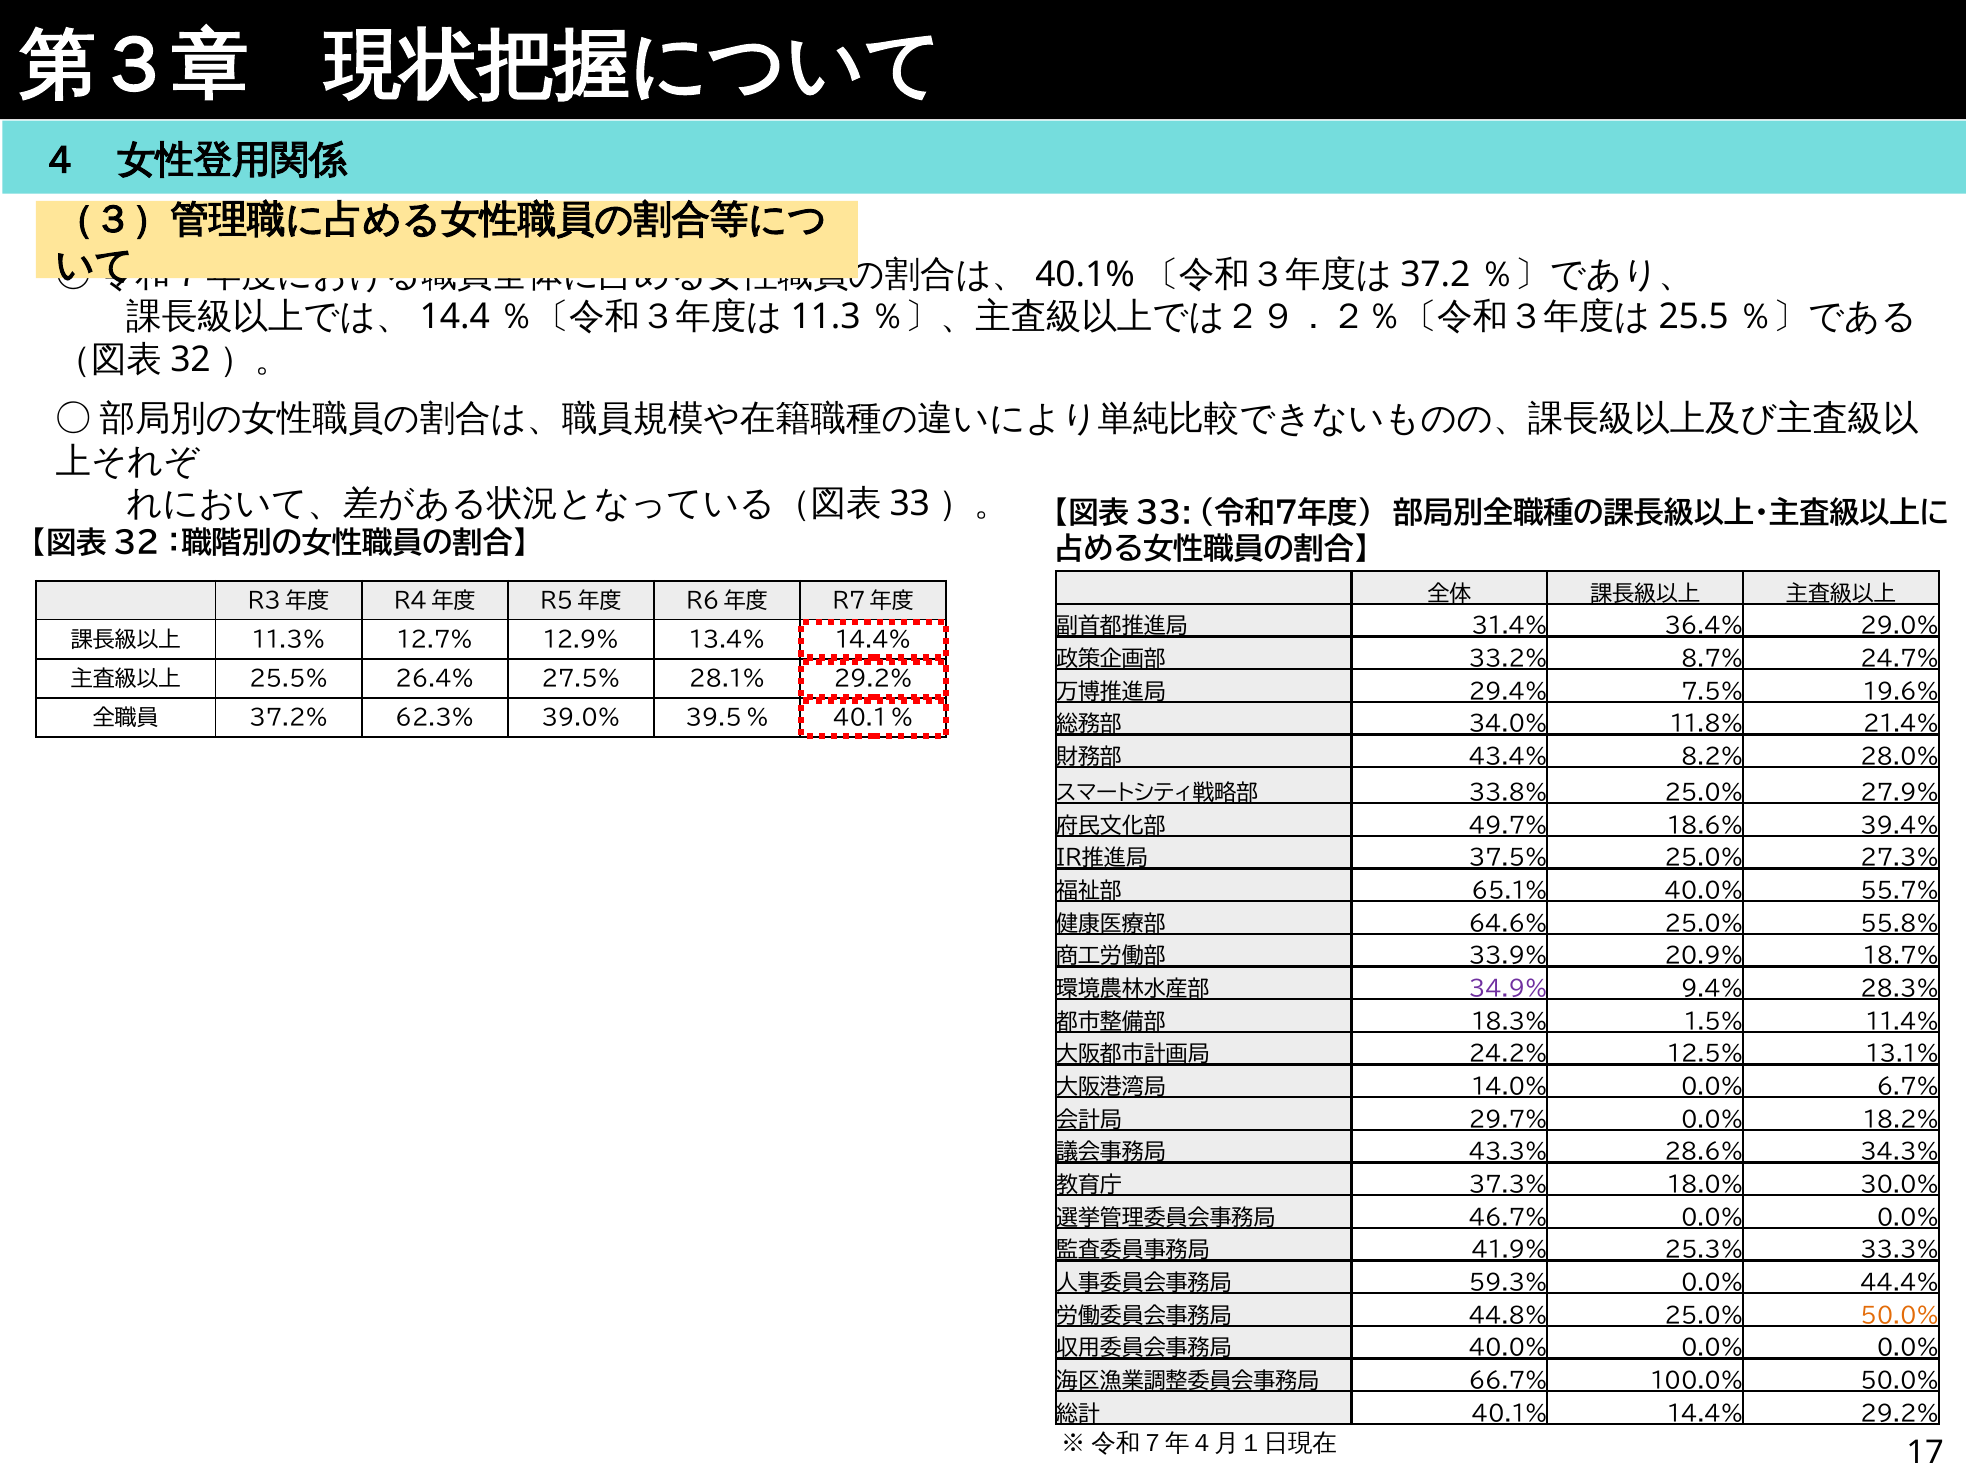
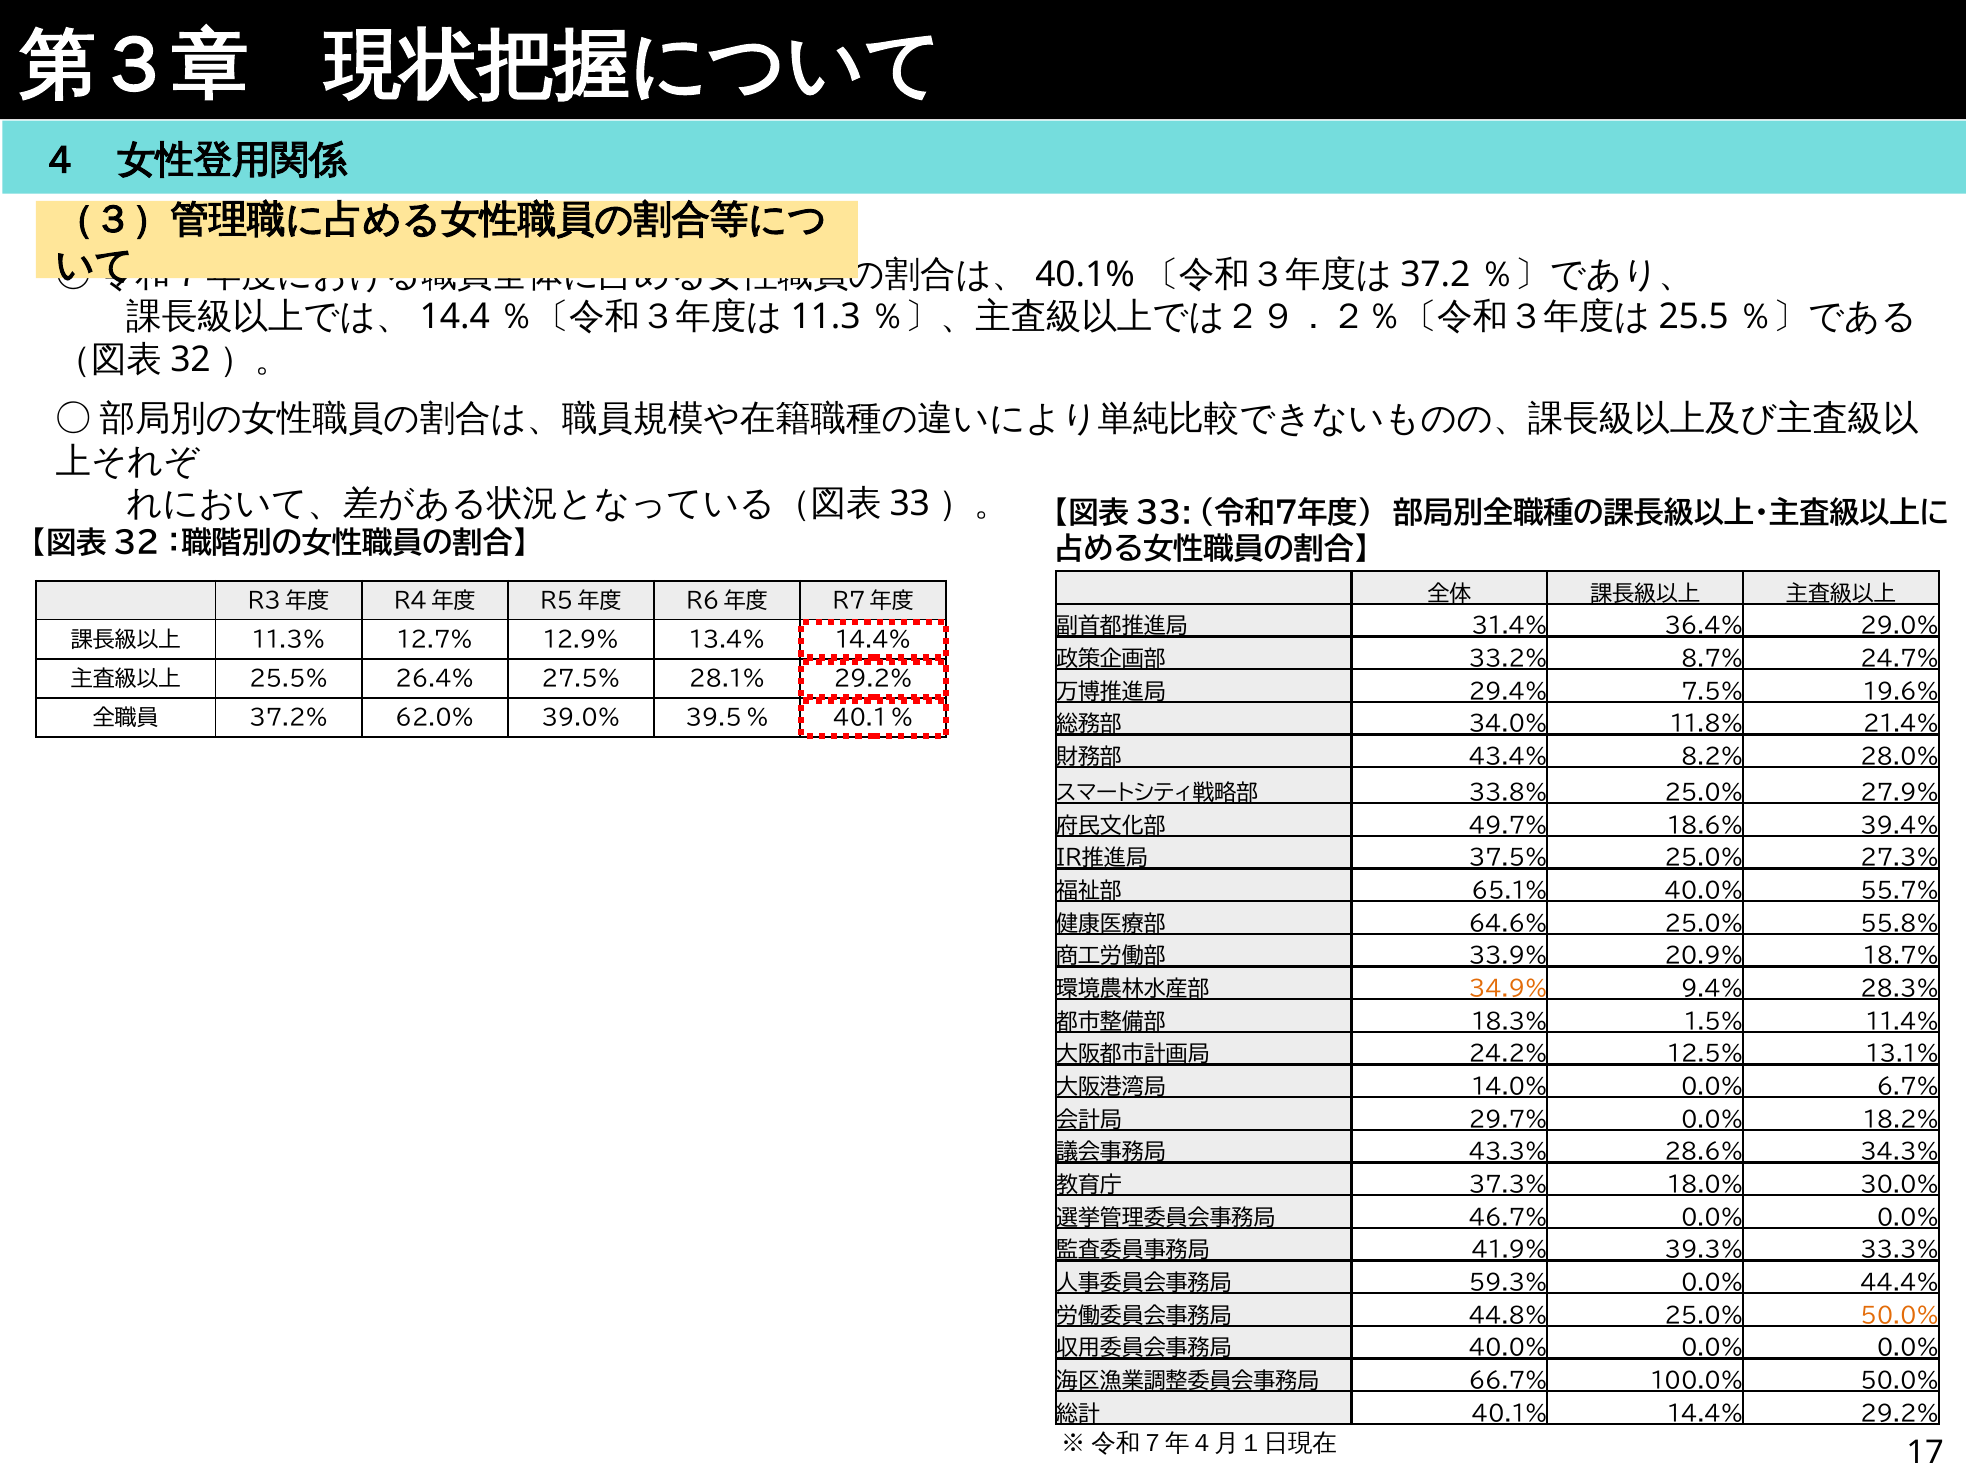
62.3%: 62.3% -> 62.0% (435, 719)
34.9% colour: purple -> orange (1508, 990)
25.3%: 25.3% -> 39.3% (1704, 1251)
